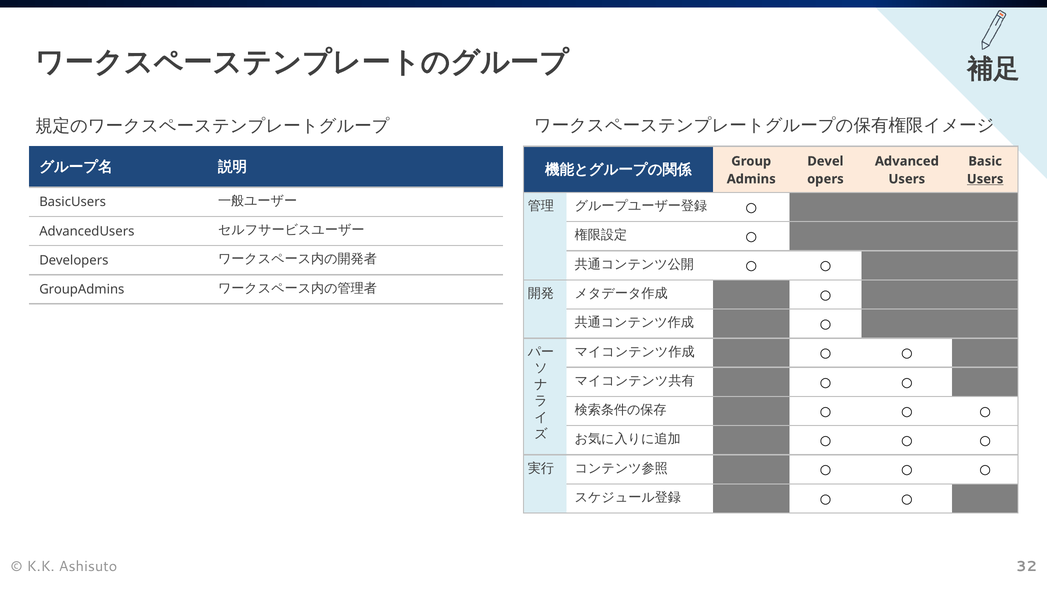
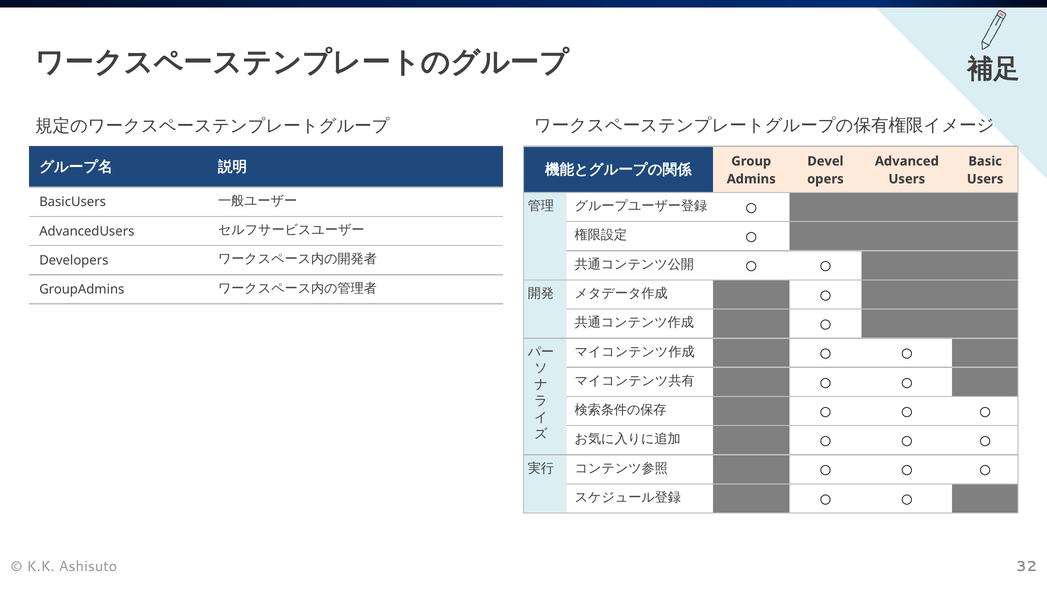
Users underline: present -> none (985, 179)
